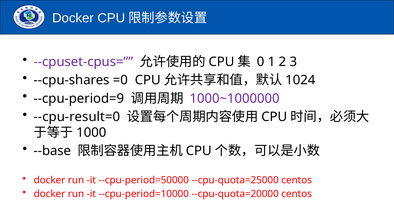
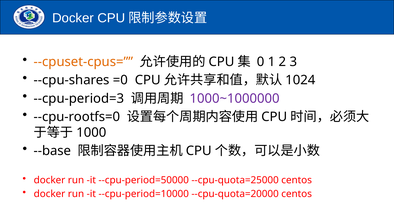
--cpuset-cpus= colour: purple -> orange (83, 62)
--cpu-period=9: --cpu-period=9 -> --cpu-period=3 (79, 99)
--cpu-result=0: --cpu-result=0 -> --cpu-rootfs=0 (77, 117)
